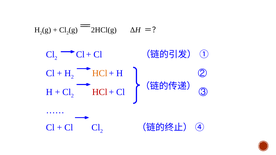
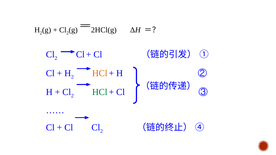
HCl colour: red -> green (100, 92)
